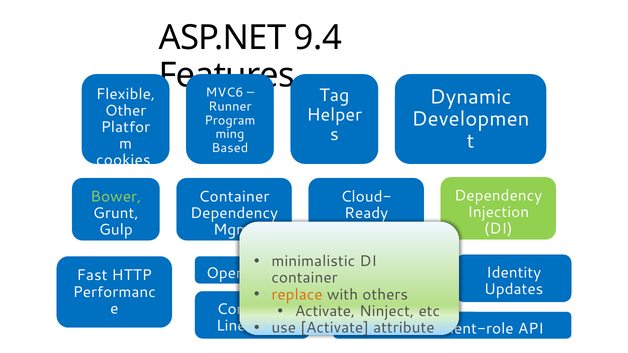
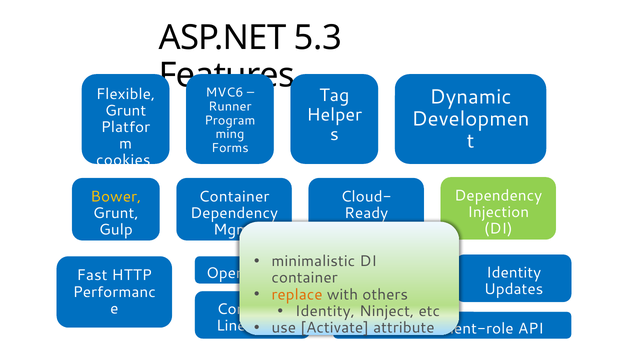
9.4: 9.4 -> 5.3 (318, 38)
Other: Other -> Grunt (126, 111)
Based: Based -> Forms (230, 148)
Bower colour: light green -> yellow (116, 197)
Activate: Activate -> Identity (325, 311)
